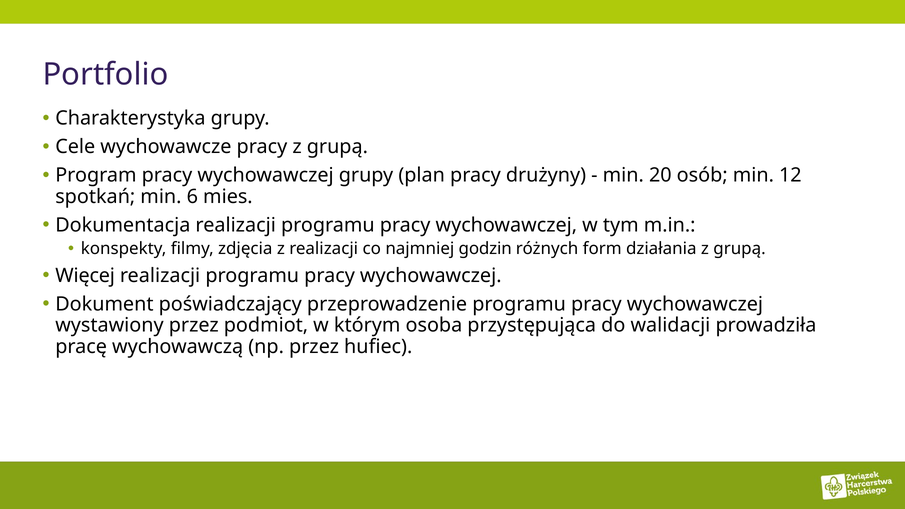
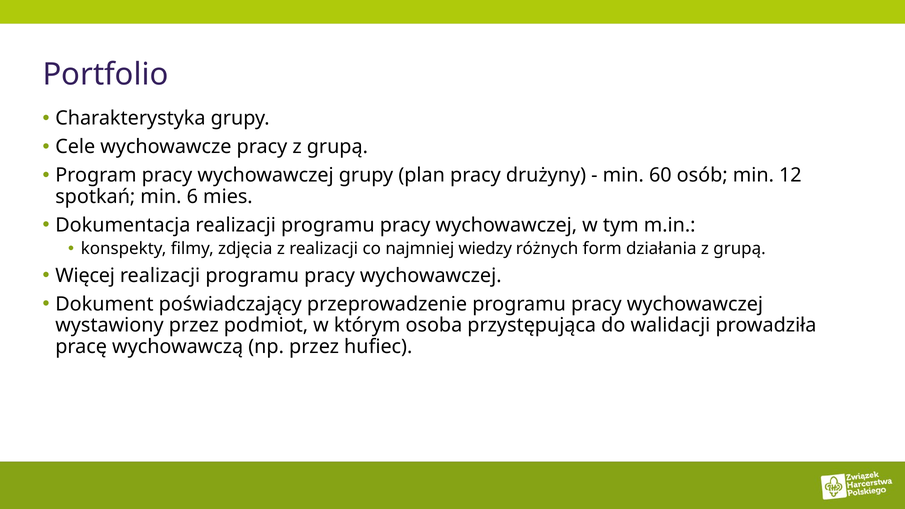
20: 20 -> 60 (660, 175)
godzin: godzin -> wiedzy (485, 249)
